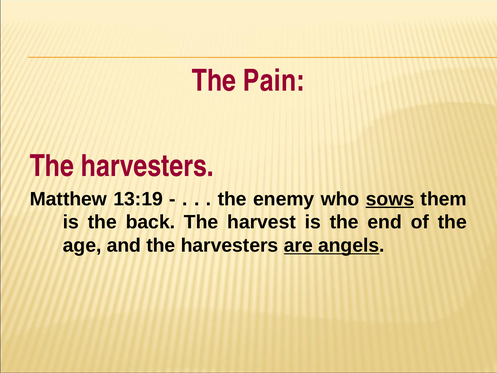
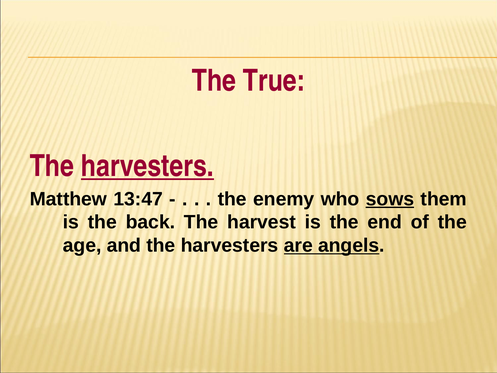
Pain: Pain -> True (274, 81)
harvesters underline: none -> present (147, 166)
13:19: 13:19 -> 13:47 (138, 199)
